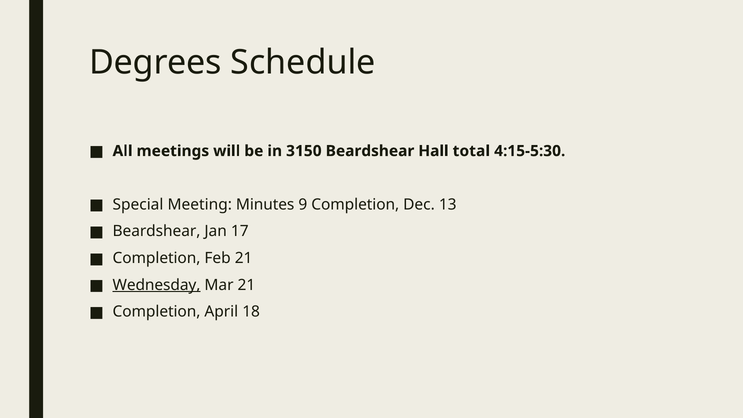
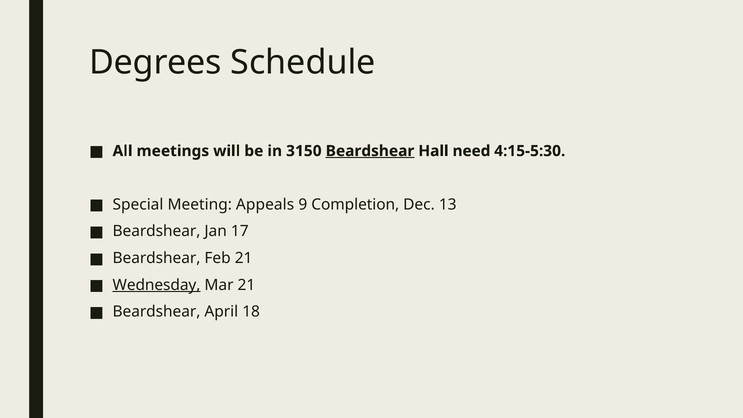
Beardshear underline: none -> present (370, 151)
total: total -> need (471, 151)
Minutes: Minutes -> Appeals (265, 205)
Completion: Completion -> Beardshear (156, 258)
Completion: Completion -> Beardshear (156, 312)
